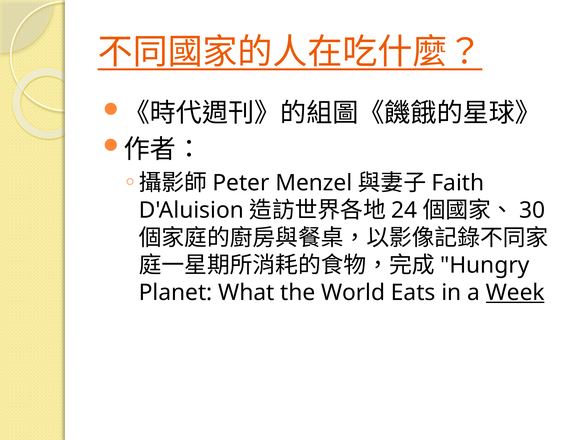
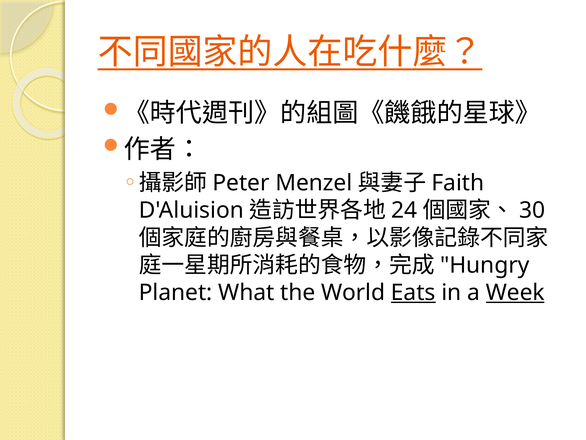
Eats underline: none -> present (413, 292)
